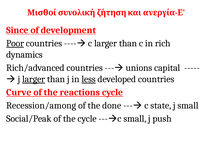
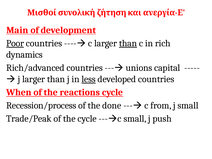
Since: Since -> Main (17, 30)
than underline: none -> present (128, 43)
larger underline: present -> none (34, 79)
Curve: Curve -> When (19, 92)
Recession/among: Recession/among -> Recession/process (41, 106)
state: state -> from (161, 106)
Social/Peak: Social/Peak -> Trade/Peak (29, 119)
